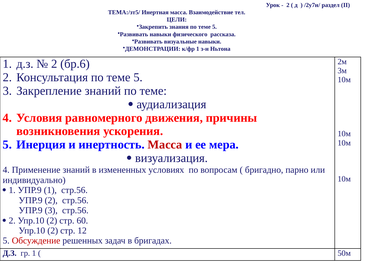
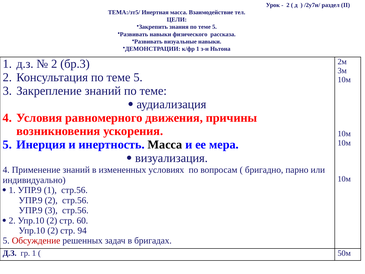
бр.6: бр.6 -> бр.3 (75, 64)
Масса colour: red -> black (165, 145)
12: 12 -> 94 (82, 230)
